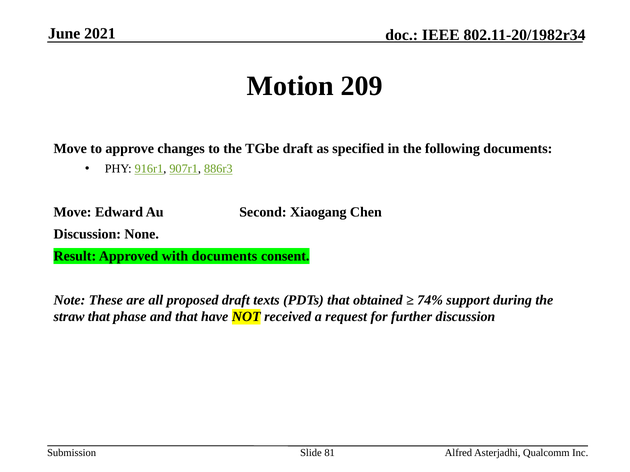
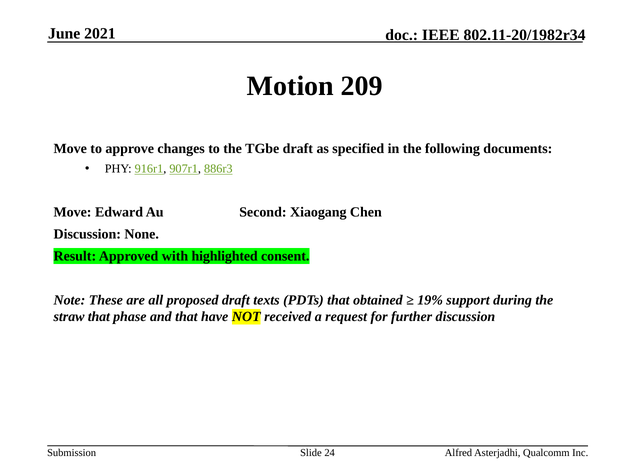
with documents: documents -> highlighted (225, 256)
74%: 74% -> 19% (430, 300)
81: 81 -> 24 (330, 453)
